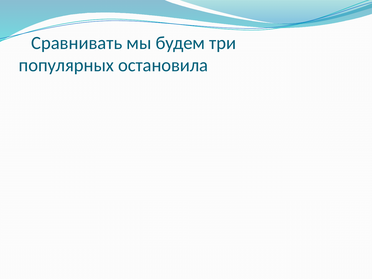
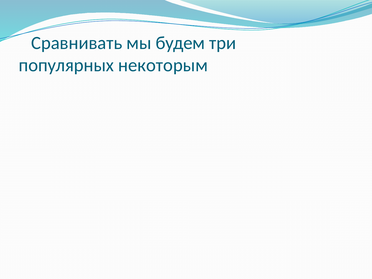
остановила: остановила -> некоторым (163, 65)
